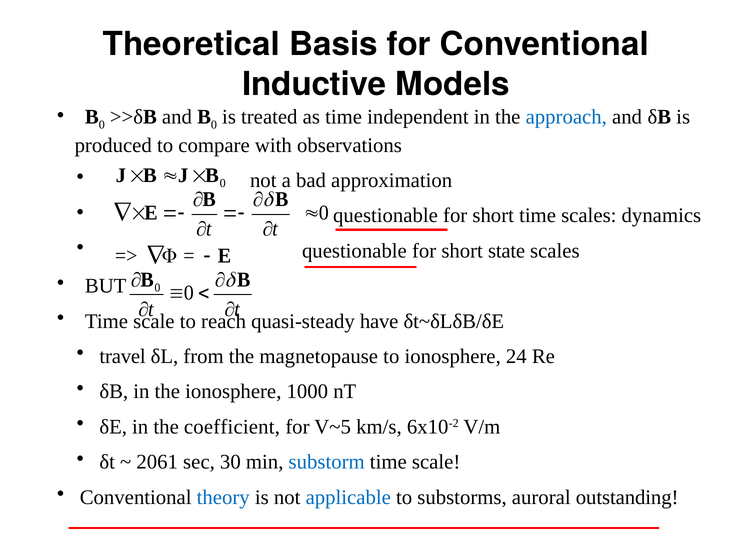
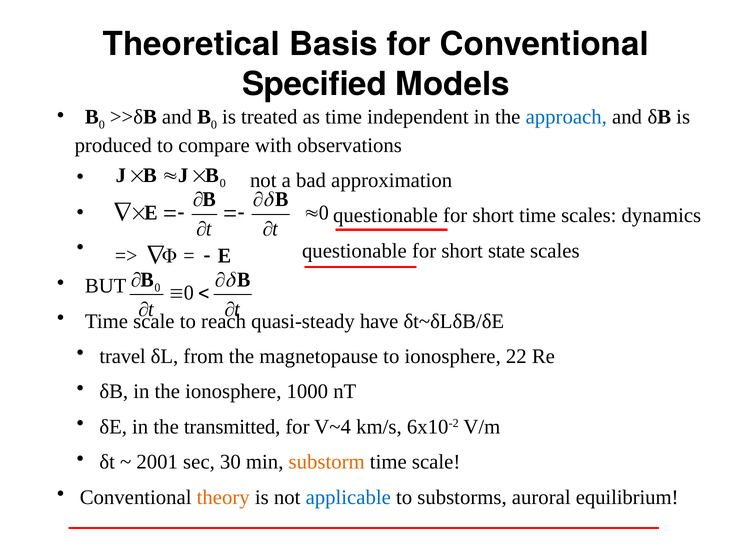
Inductive: Inductive -> Specified (314, 84)
24: 24 -> 22 (516, 357)
coefficient: coefficient -> transmitted (232, 427)
V~5: V~5 -> V~4 (333, 427)
2061: 2061 -> 2001 (157, 462)
substorm colour: blue -> orange (327, 462)
theory colour: blue -> orange (223, 498)
outstanding: outstanding -> equilibrium (627, 498)
